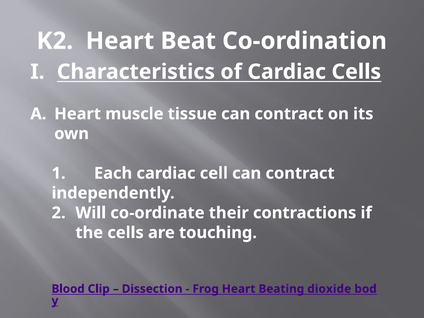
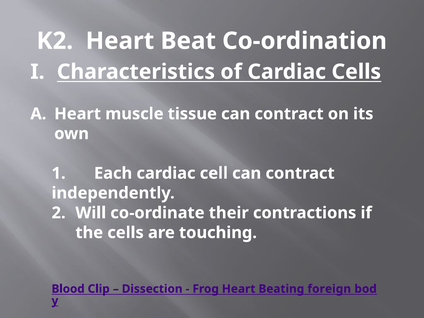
dioxide: dioxide -> foreign (329, 289)
